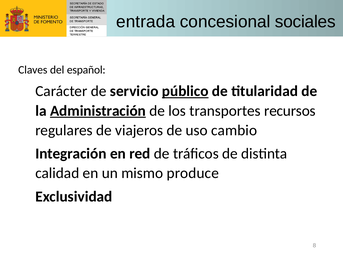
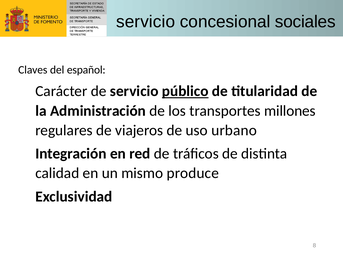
entrada: entrada -> servicio (146, 22)
Administración underline: present -> none (98, 111)
recursos: recursos -> millones (290, 111)
cambio: cambio -> urbano (234, 130)
